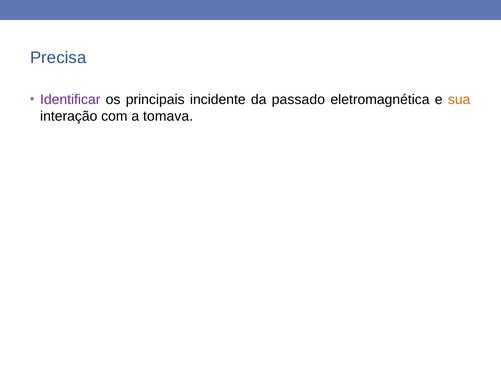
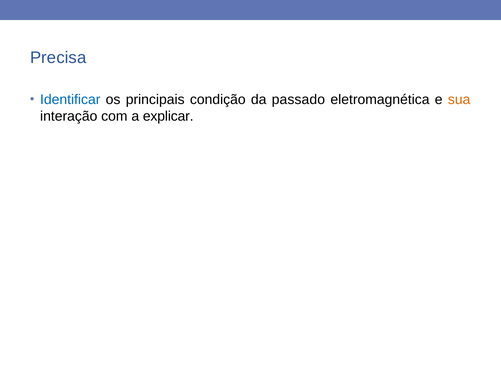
Identificar colour: purple -> blue (70, 100)
incidente: incidente -> condição (218, 100)
tomava: tomava -> explicar (168, 116)
